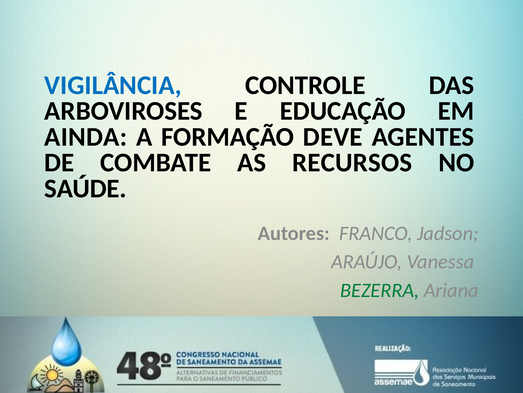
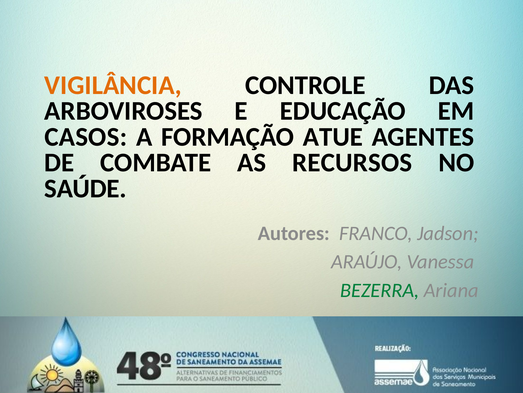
VIGILÂNCIA colour: blue -> orange (113, 85)
AINDA: AINDA -> CASOS (86, 137)
DEVE: DEVE -> ATUE (333, 137)
